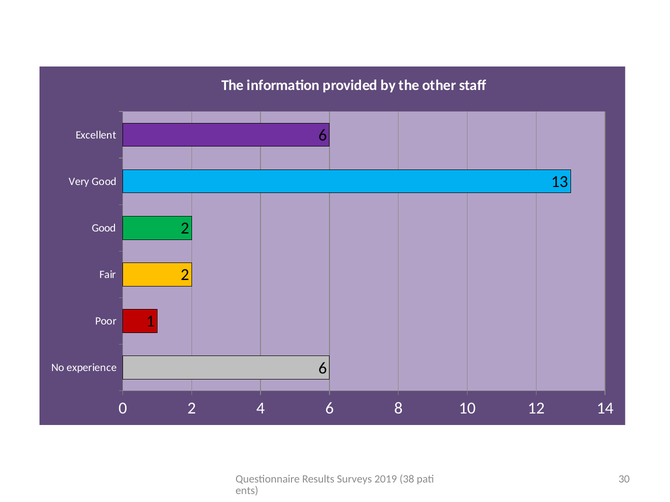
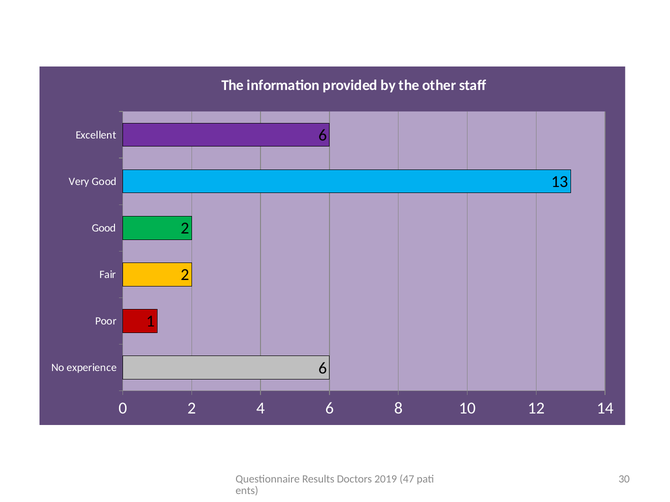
Surveys: Surveys -> Doctors (354, 480)
38: 38 -> 47 (407, 480)
